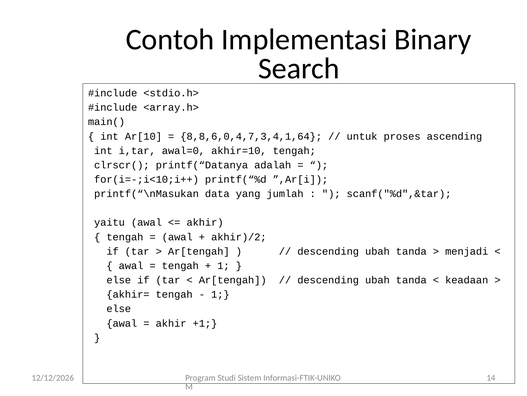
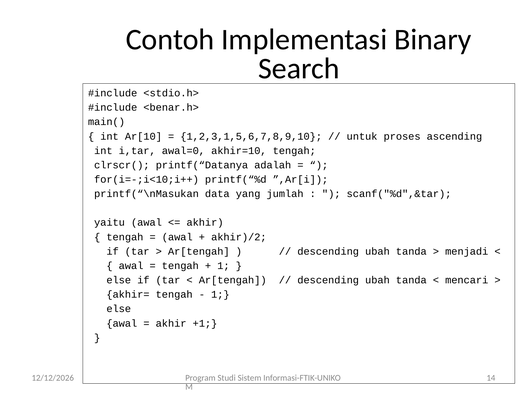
<array.h>: <array.h> -> <benar.h> (171, 107)
8,8,6,0,4,7,3,4,1,64: 8,8,6,0,4,7,3,4,1,64 -> 1,2,3,1,5,6,7,8,9,10 (251, 136)
keadaan: keadaan -> mencari (467, 280)
